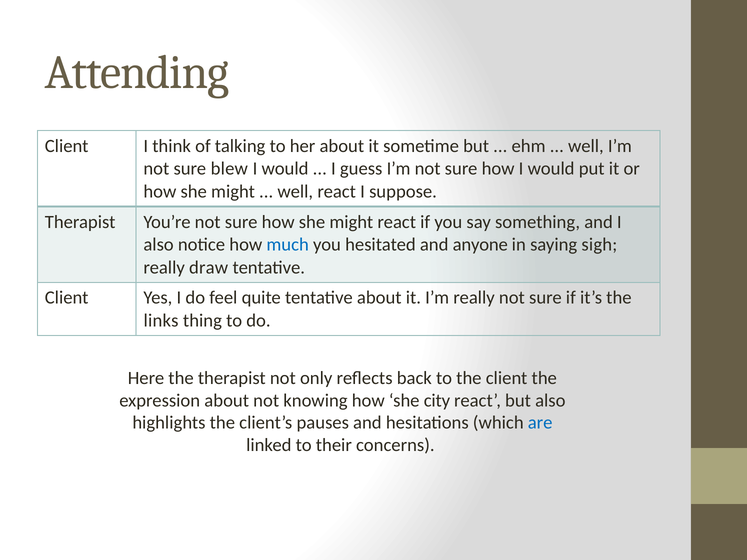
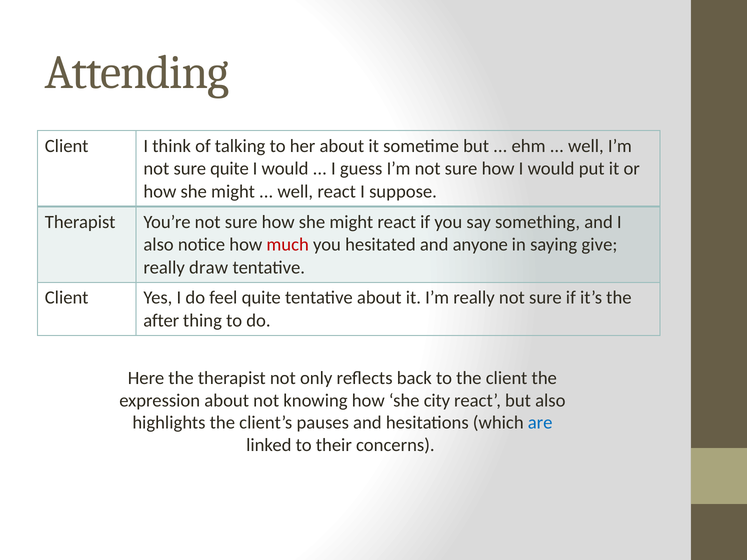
sure blew: blew -> quite (229, 169)
much colour: blue -> red (288, 245)
sigh: sigh -> give (599, 245)
links: links -> after (161, 321)
